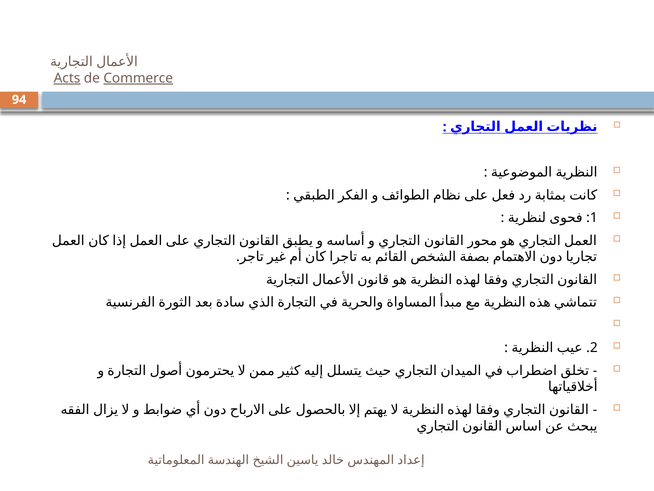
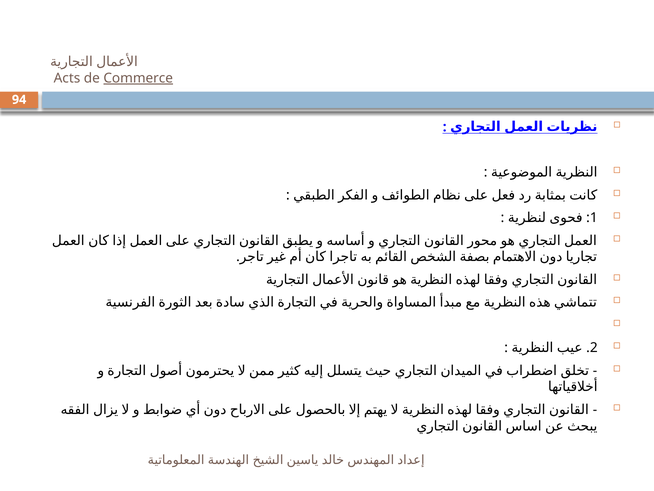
Acts underline: present -> none (67, 78)
